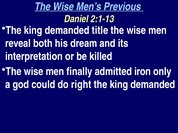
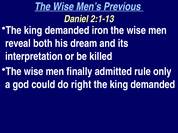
title: title -> iron (100, 30)
iron: iron -> rule (143, 72)
